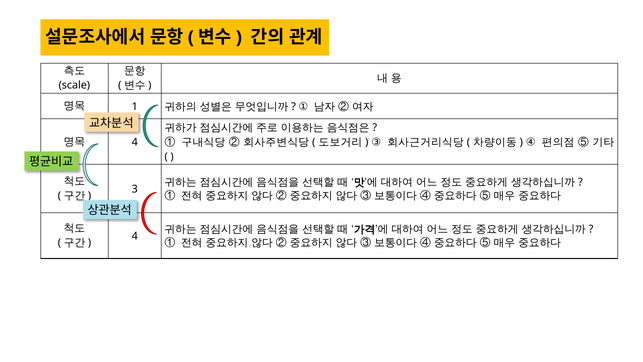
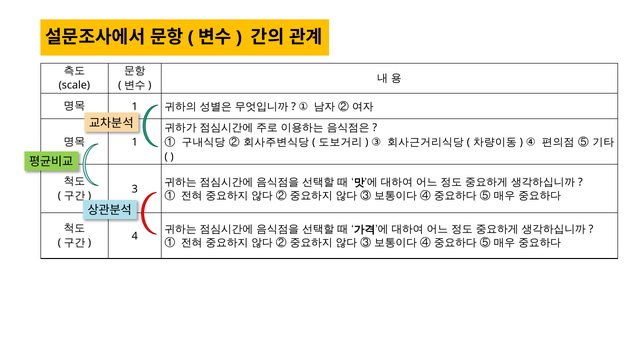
4: 4 -> 1 (135, 142)
